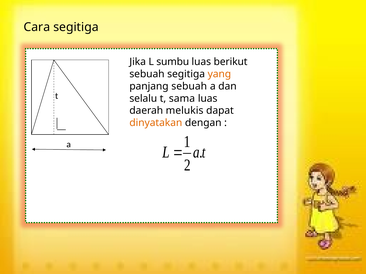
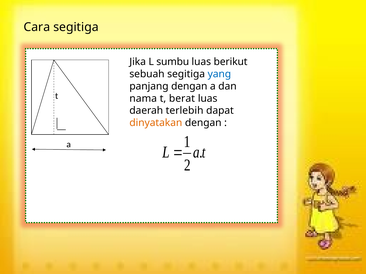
yang colour: orange -> blue (219, 74)
panjang sebuah: sebuah -> dengan (189, 86)
selalu: selalu -> nama (143, 99)
sama: sama -> berat (182, 99)
melukis: melukis -> terlebih (185, 111)
